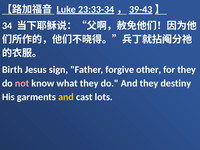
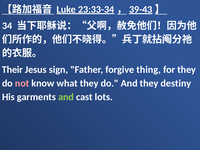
Birth: Birth -> Their (12, 70)
other: other -> thing (149, 70)
and colour: yellow -> light green (66, 97)
